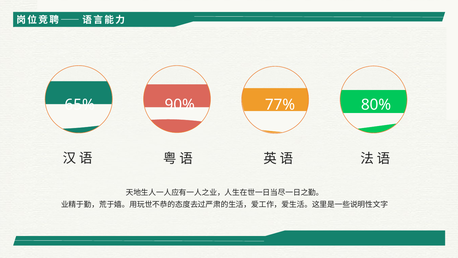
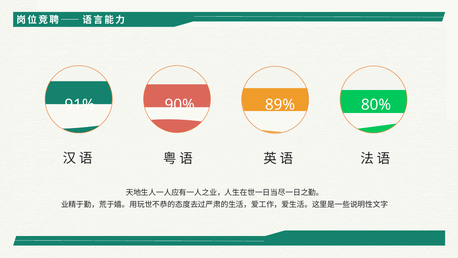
65%: 65% -> 91% (80, 105)
77%: 77% -> 89% (280, 105)
